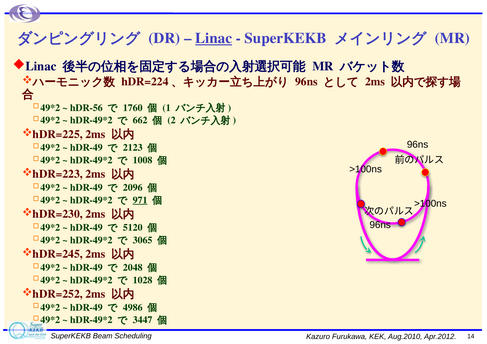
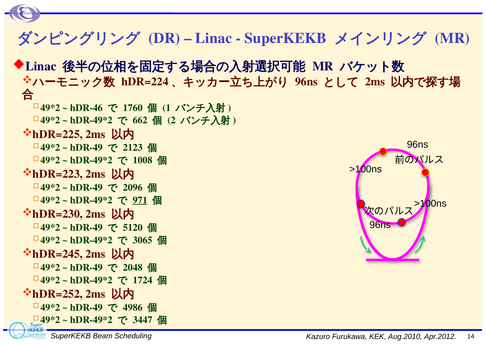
Linac underline: present -> none (214, 38)
hDR-56: hDR-56 -> hDR-46 (86, 108)
1028: 1028 -> 1724 (143, 281)
